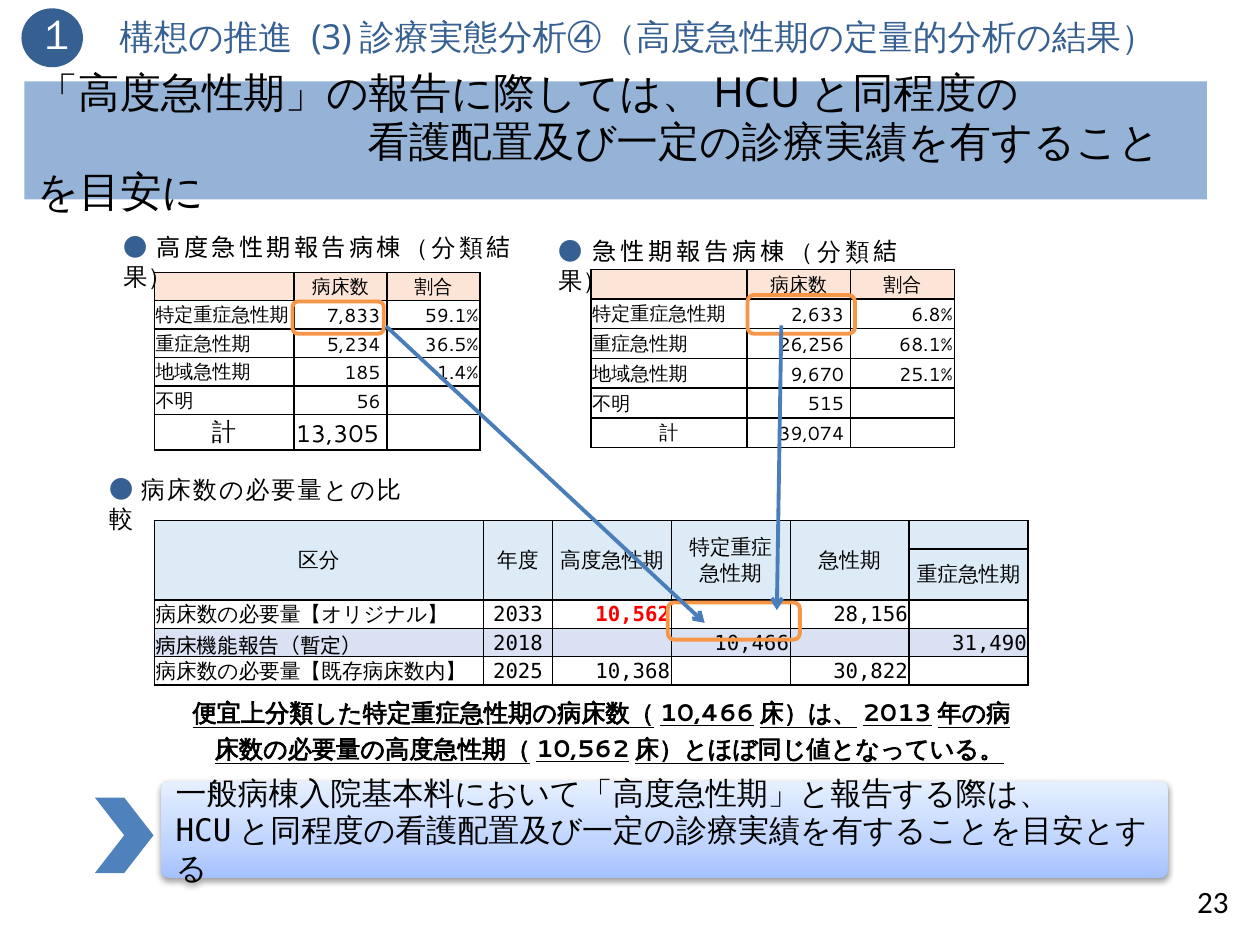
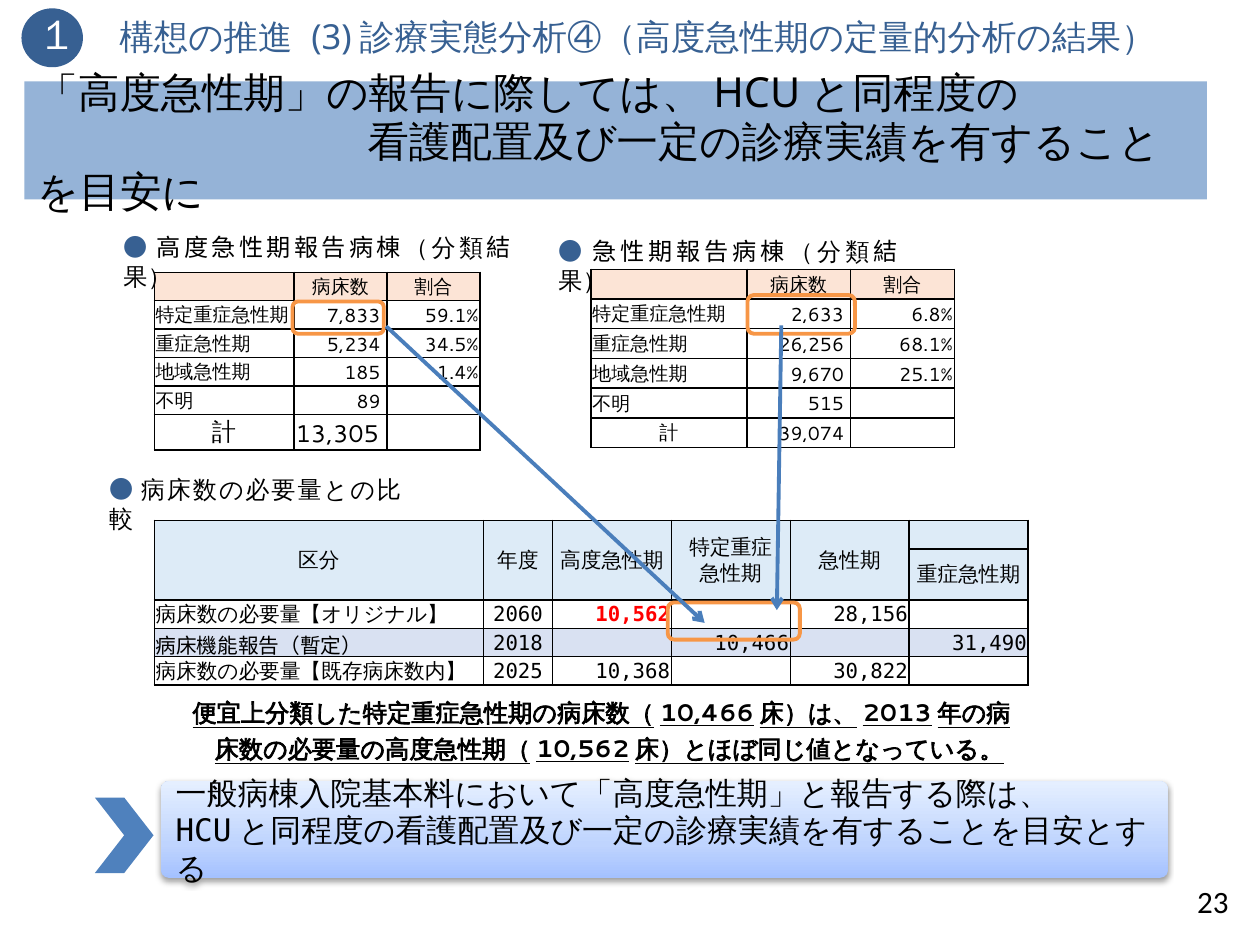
36.5%: 36.5% -> 34.5% (452, 345)
56: 56 -> 89 (369, 402)
2033: 2033 -> 2060 (518, 615)
